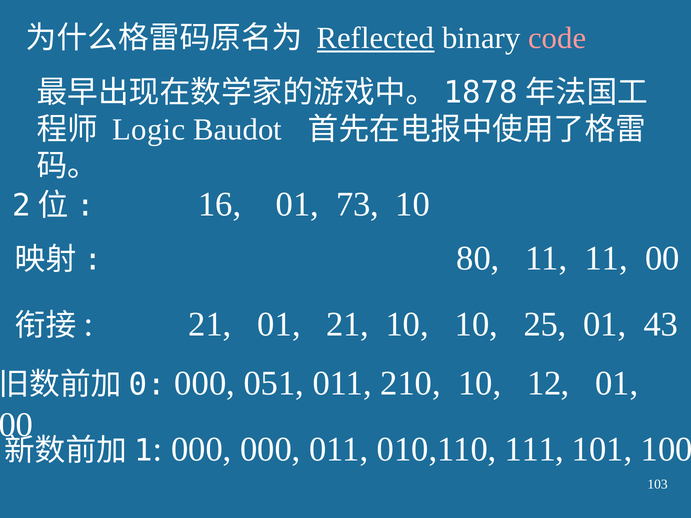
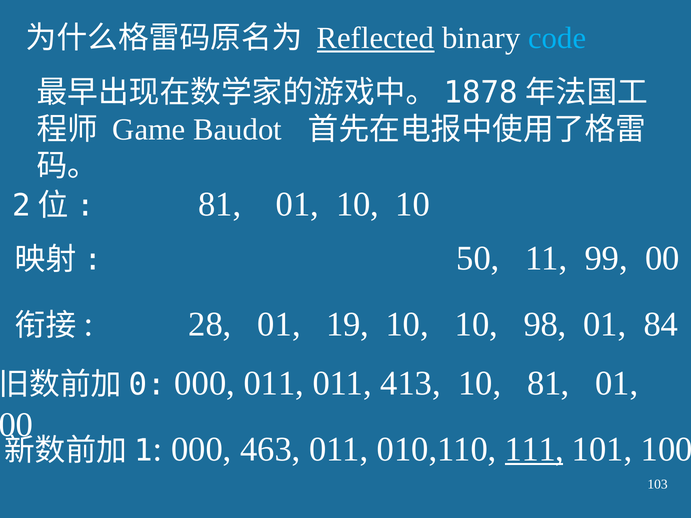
code colour: pink -> light blue (557, 38)
Logic: Logic -> Game (149, 129)
16: 16 -> 81 (220, 205)
01 73: 73 -> 10 (357, 205)
80: 80 -> 50 (478, 258)
11 11: 11 -> 99 (606, 258)
21: 21 -> 28 (210, 324)
01 21: 21 -> 19 (348, 324)
25: 25 -> 98 (545, 324)
43: 43 -> 84 (661, 324)
000 051: 051 -> 011 (274, 384)
210: 210 -> 413 (411, 384)
10 12: 12 -> 81 (548, 384)
000 000: 000 -> 463 (270, 449)
111 underline: none -> present (534, 449)
